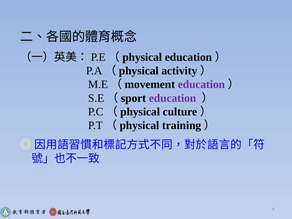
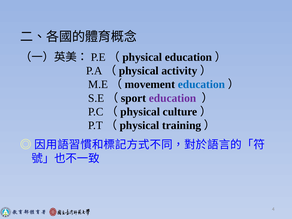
education colour: purple -> blue (201, 84)
